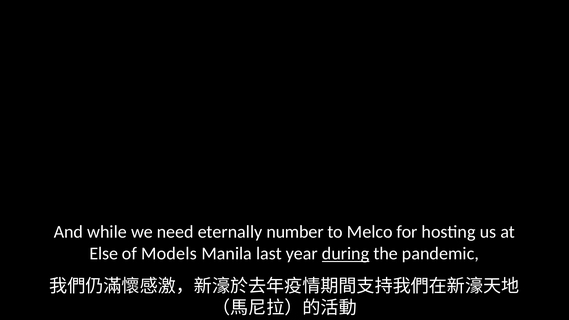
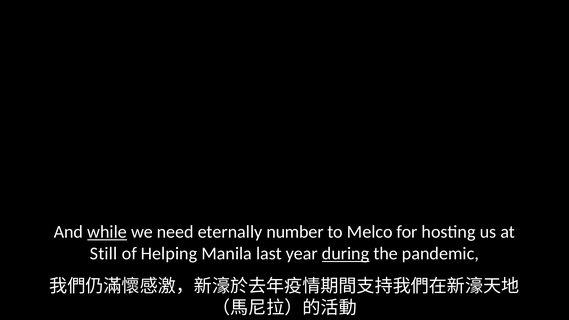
while underline: none -> present (107, 232)
Else: Else -> Still (104, 254)
Models: Models -> Helping (169, 254)
